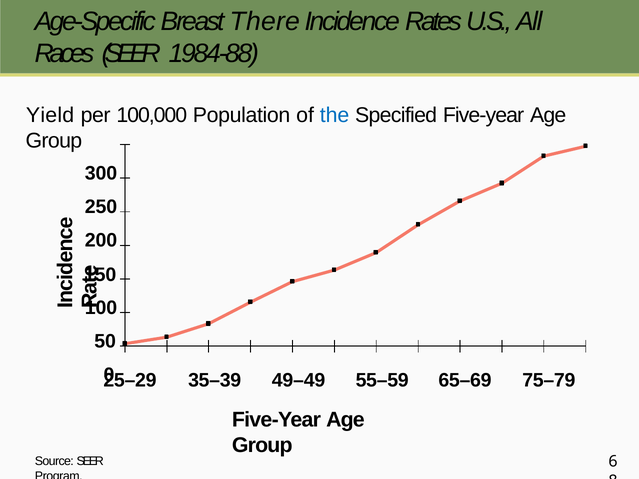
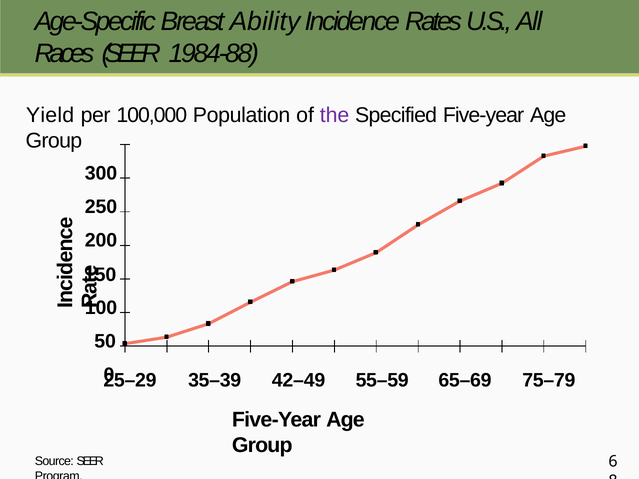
There: There -> Ability (265, 21)
the colour: blue -> purple (335, 115)
49–49: 49–49 -> 42–49 (299, 380)
